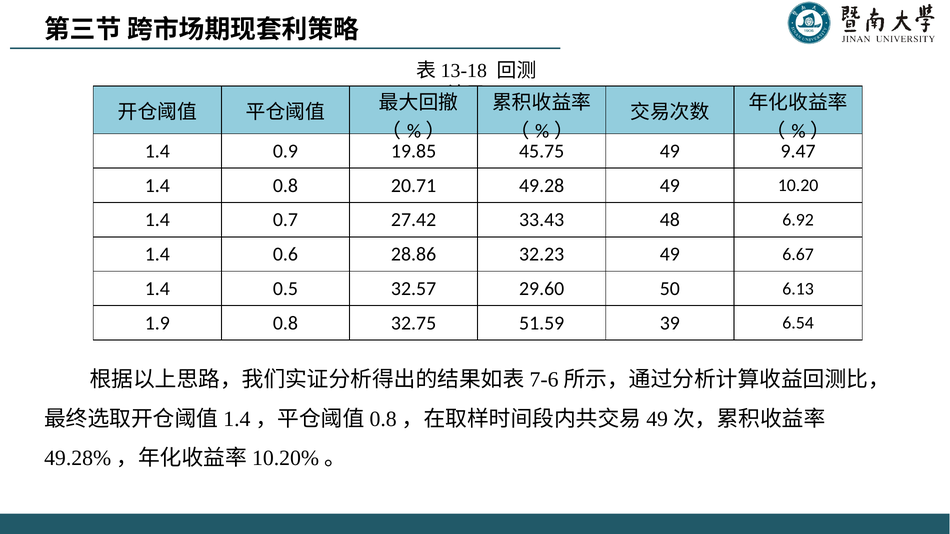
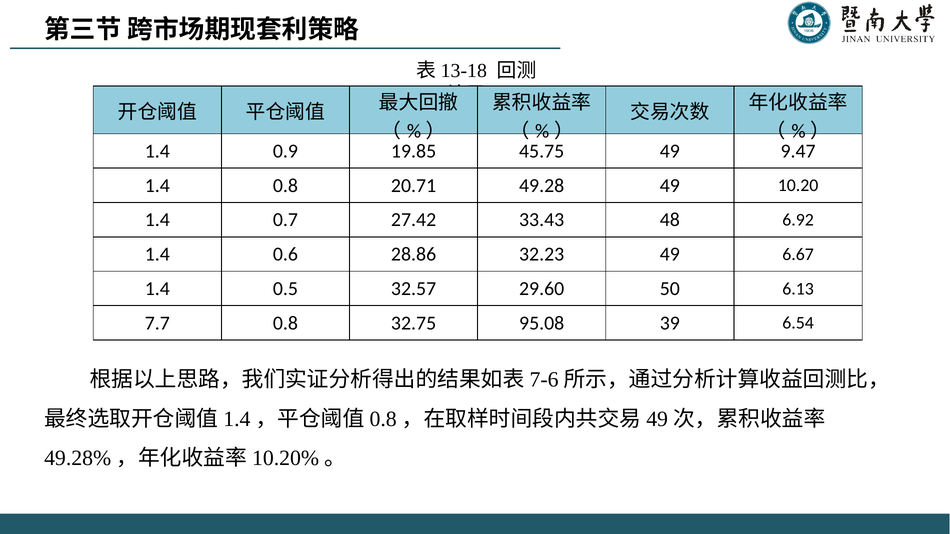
1.9: 1.9 -> 7.7 (157, 323)
51.59: 51.59 -> 95.08 (542, 323)
